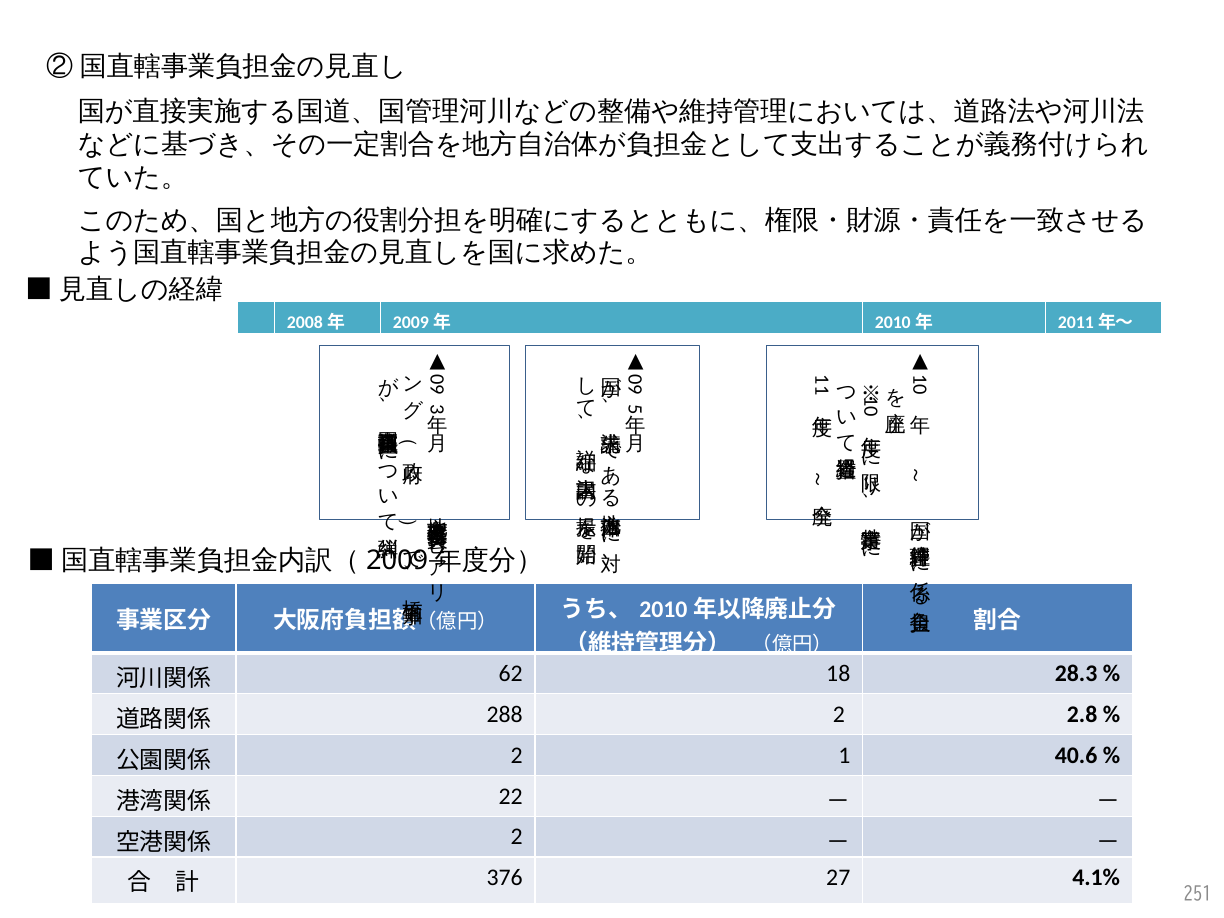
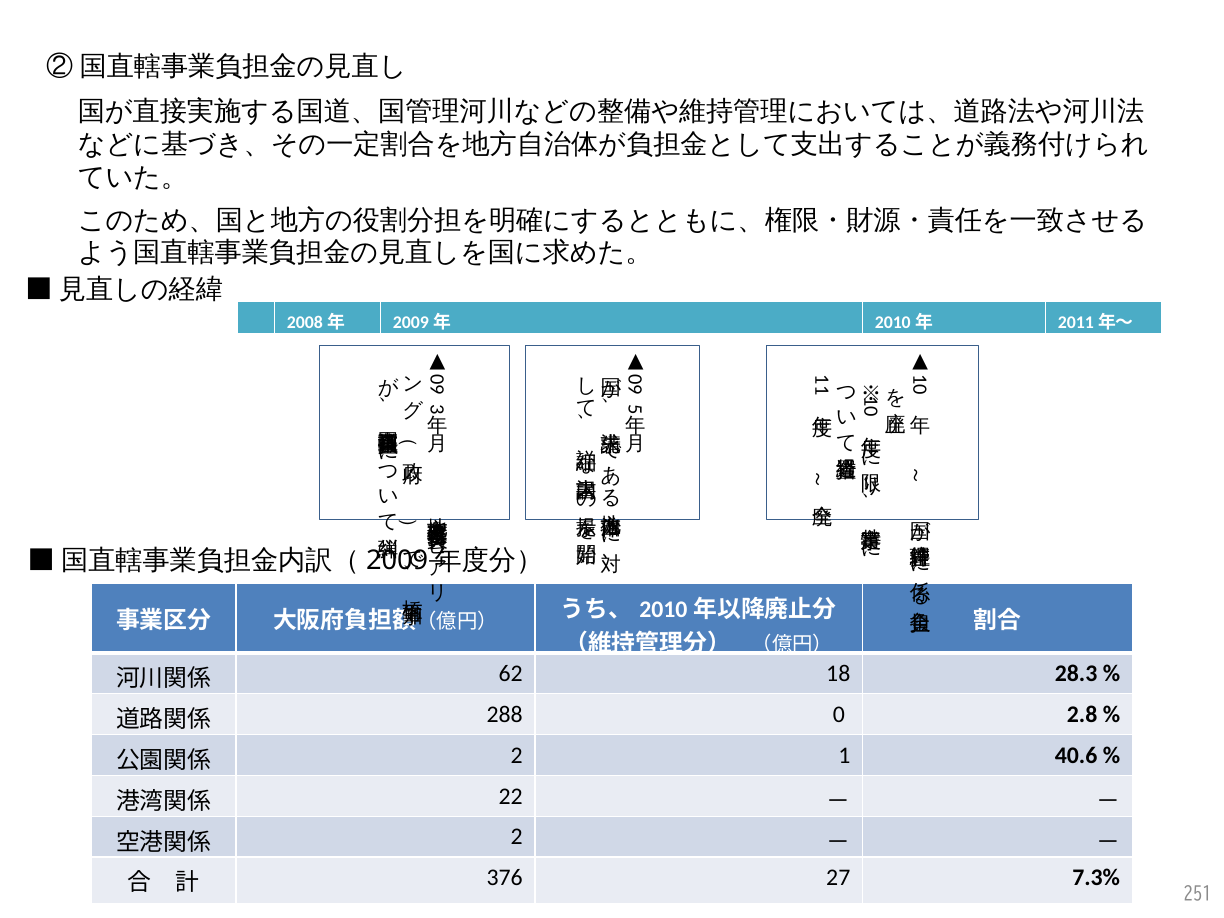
288 2: 2 -> 0 (839, 715)
4.1%: 4.1% -> 7.3% (1096, 878)
